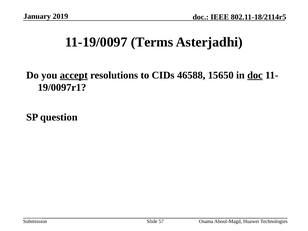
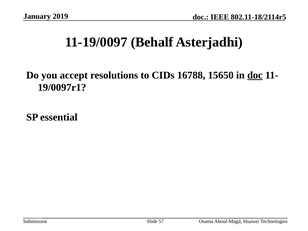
Terms: Terms -> Behalf (152, 42)
accept underline: present -> none (74, 75)
46588: 46588 -> 16788 (191, 75)
question: question -> essential (59, 117)
